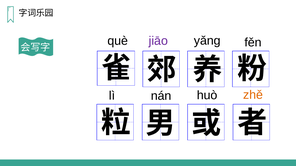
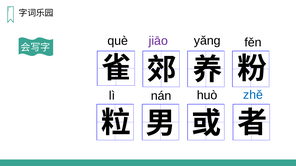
zhě colour: orange -> blue (253, 95)
